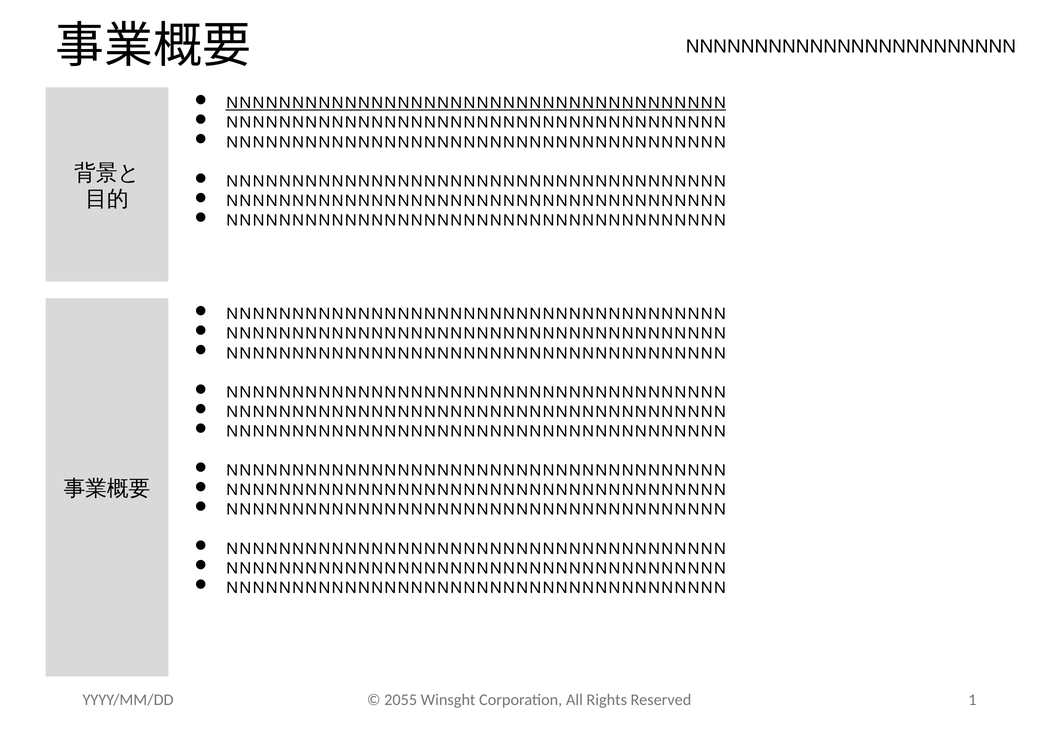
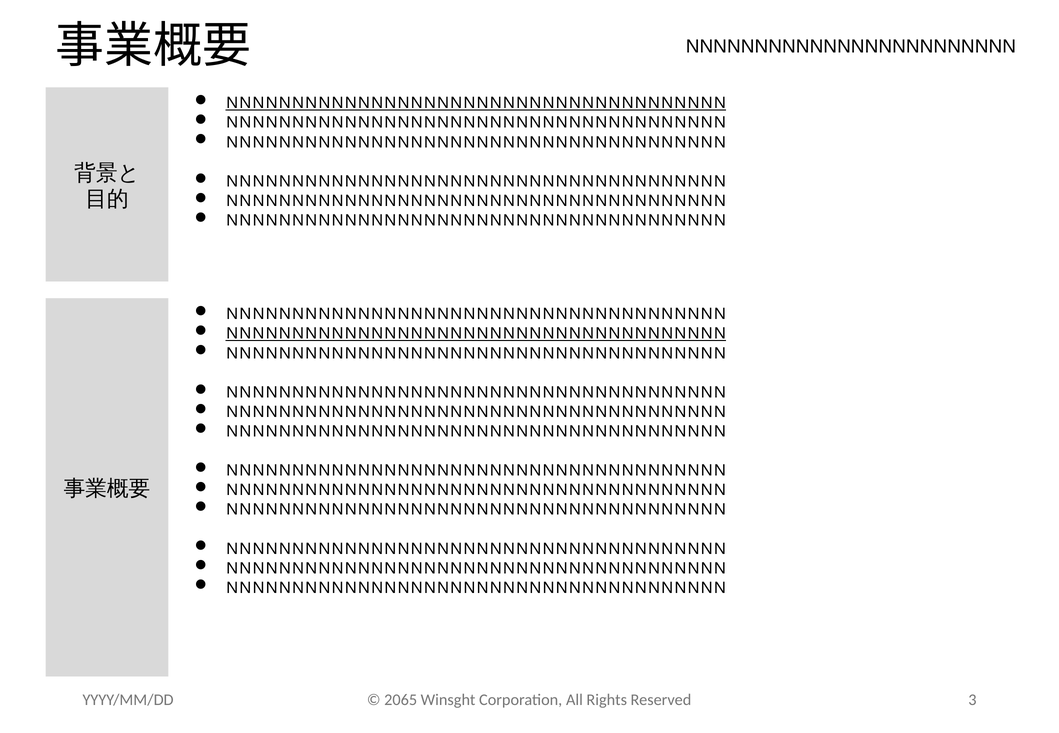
NNNNNNNNNNNNNNNNNNNNNNNNNNNNNNNNNNNNNN underline: none -> present (476, 334)
2055: 2055 -> 2065 (401, 700)
1: 1 -> 3 (972, 700)
